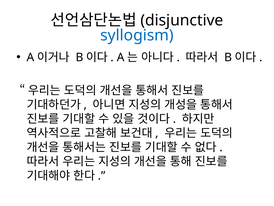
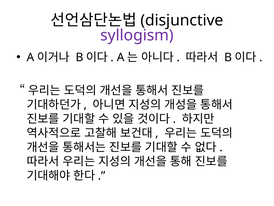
syllogism colour: blue -> purple (137, 35)
